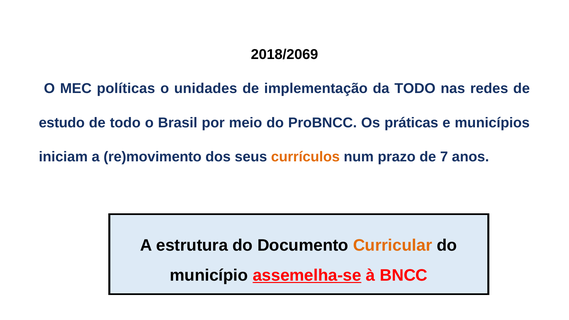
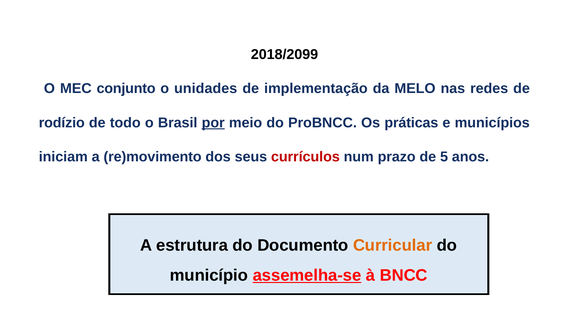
2018/2069: 2018/2069 -> 2018/2099 (284, 54)
políticas: políticas -> conjunto (126, 89)
da TODO: TODO -> MELO (415, 89)
estudo: estudo -> rodízio (62, 123)
por underline: none -> present (213, 123)
currículos colour: orange -> red (305, 157)
7: 7 -> 5 (444, 157)
